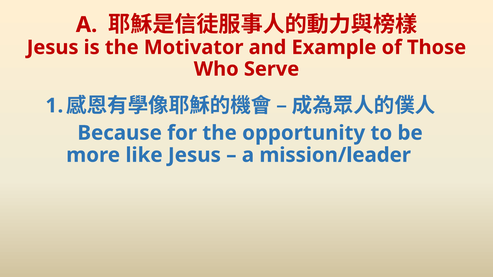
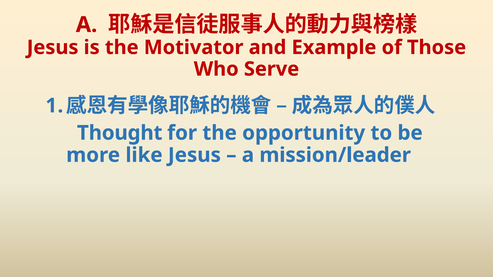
Because: Because -> Thought (120, 133)
